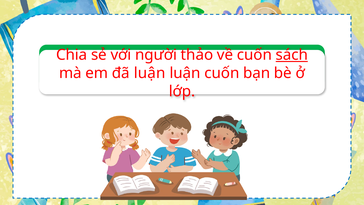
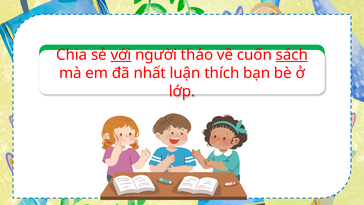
với underline: none -> present (121, 55)
đã luận: luận -> nhất (150, 73)
luận cuốn: cuốn -> thích (222, 73)
